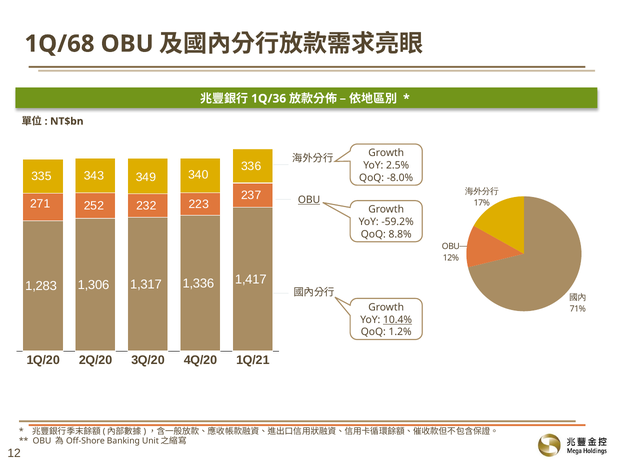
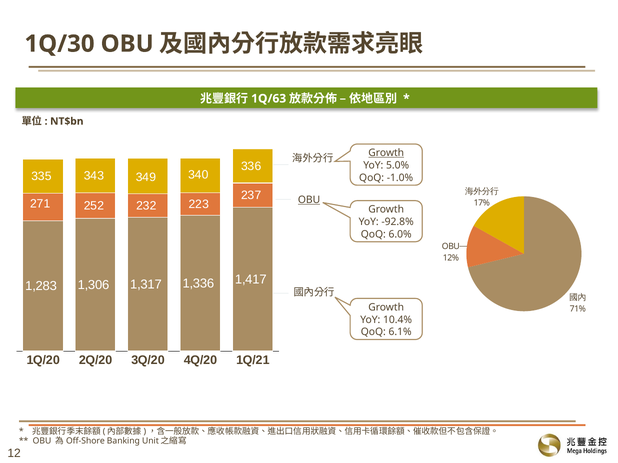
1Q/68: 1Q/68 -> 1Q/30 (60, 44)
1Q/36: 1Q/36 -> 1Q/63 (269, 99)
Growth underline: none -> present (386, 153)
2.5%: 2.5% -> 5.0% (398, 166)
-8.0%: -8.0% -> -1.0% (400, 178)
-59.2%: -59.2% -> -92.8% (398, 222)
8.8%: 8.8% -> 6.0% (400, 235)
10.4% underline: present -> none (398, 320)
1.2%: 1.2% -> 6.1% (400, 332)
